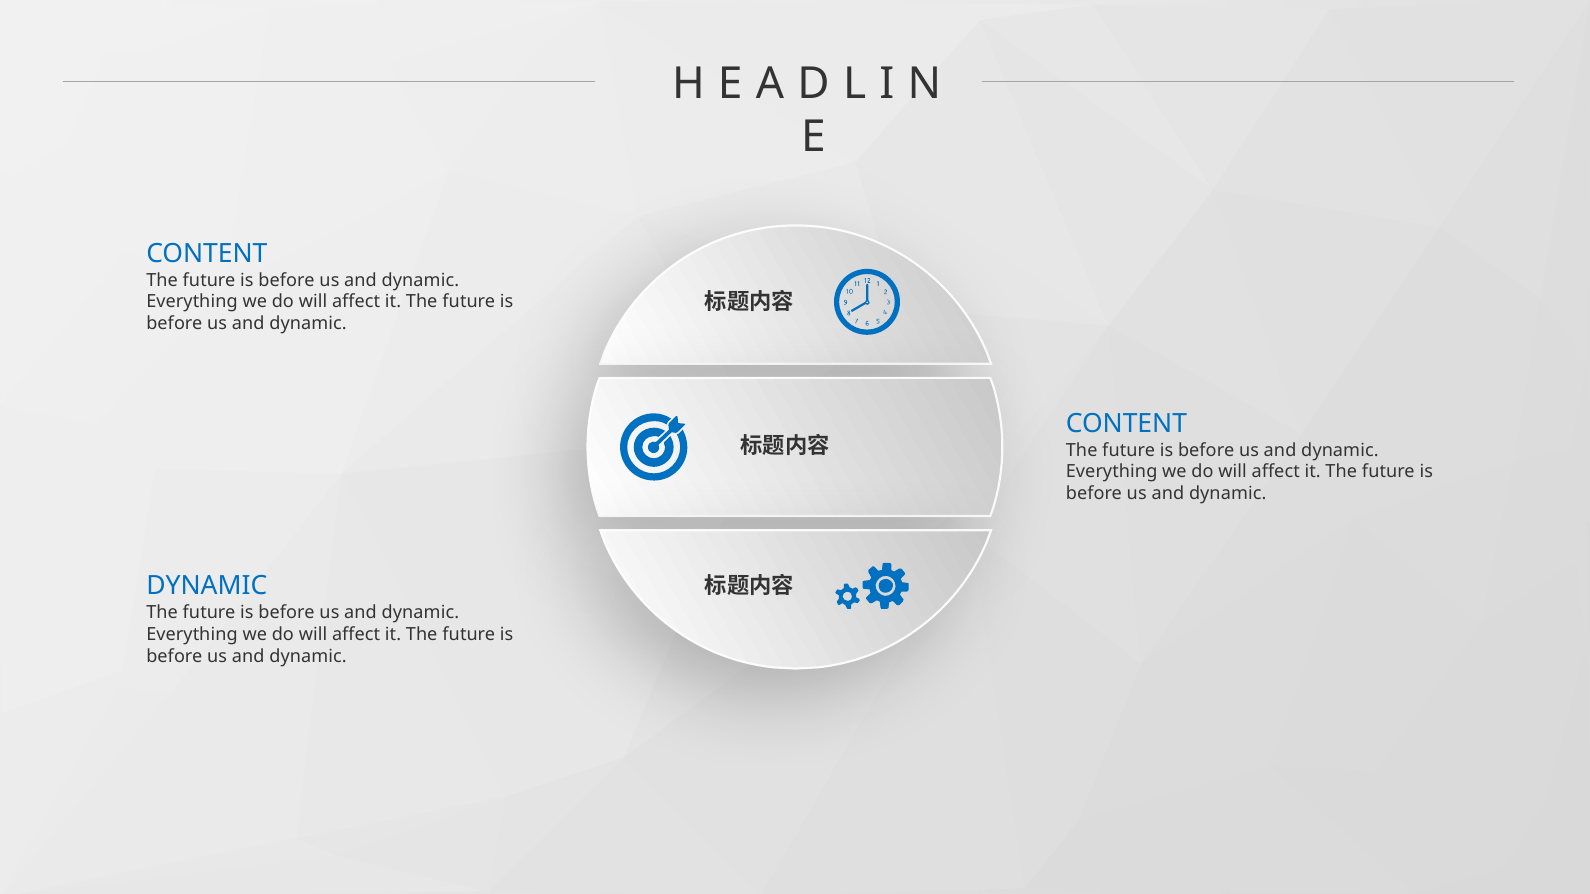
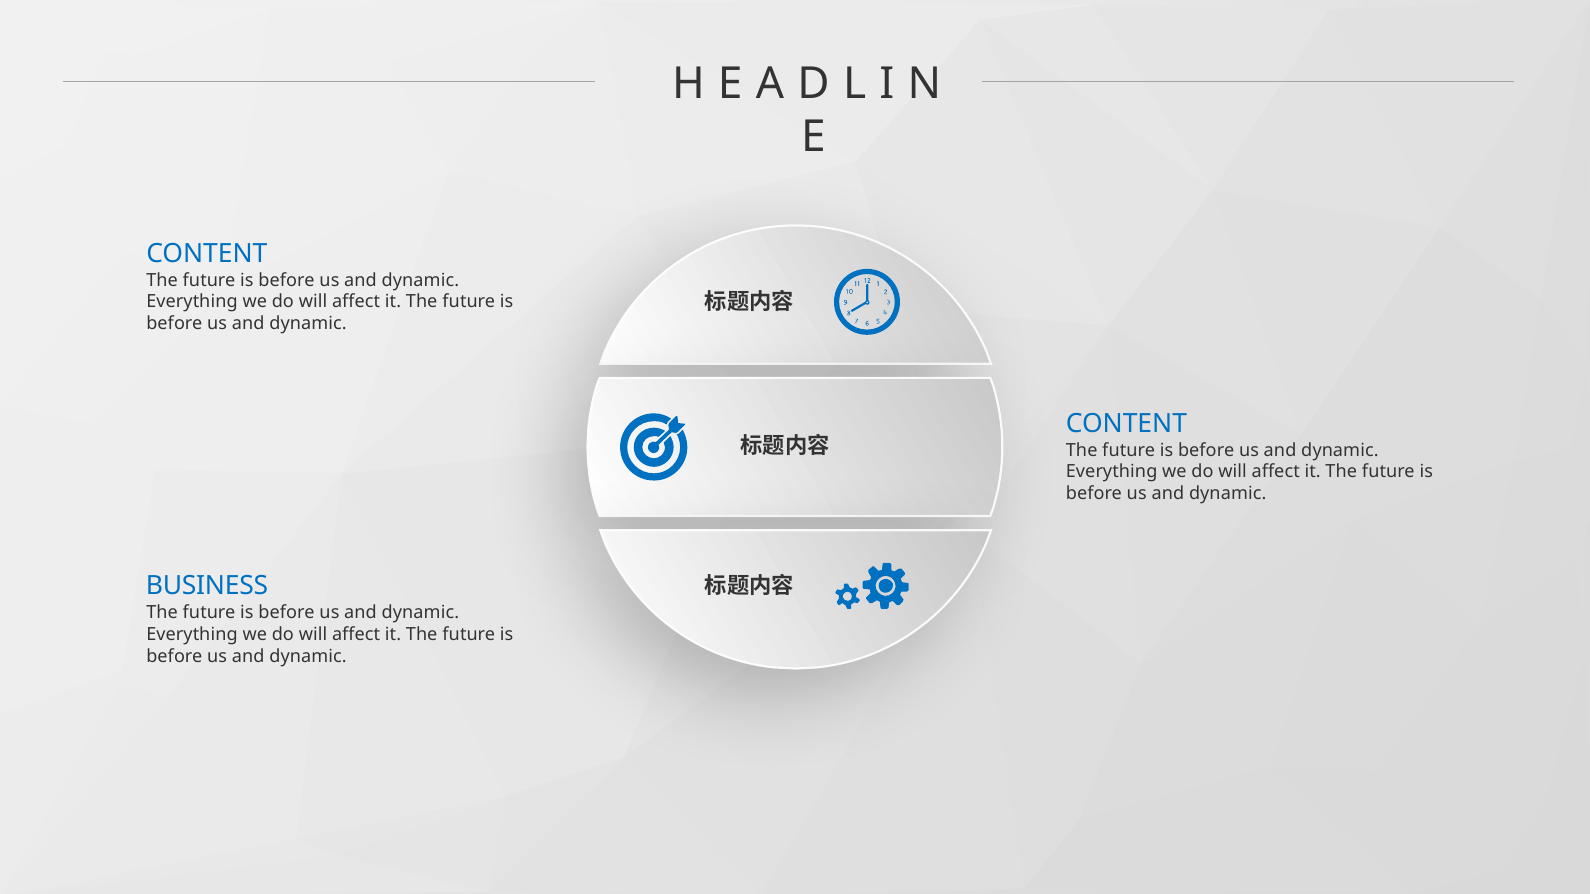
DYNAMIC: DYNAMIC -> BUSINESS (207, 586)
